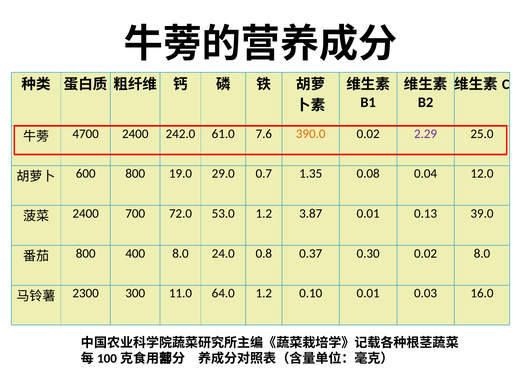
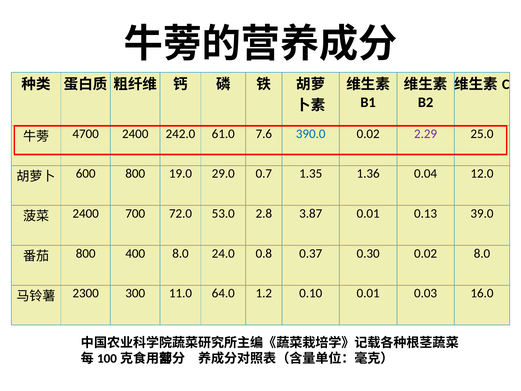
390.0 colour: orange -> blue (311, 134)
0.08: 0.08 -> 1.36 (368, 174)
53.0 1.2: 1.2 -> 2.8 (264, 213)
